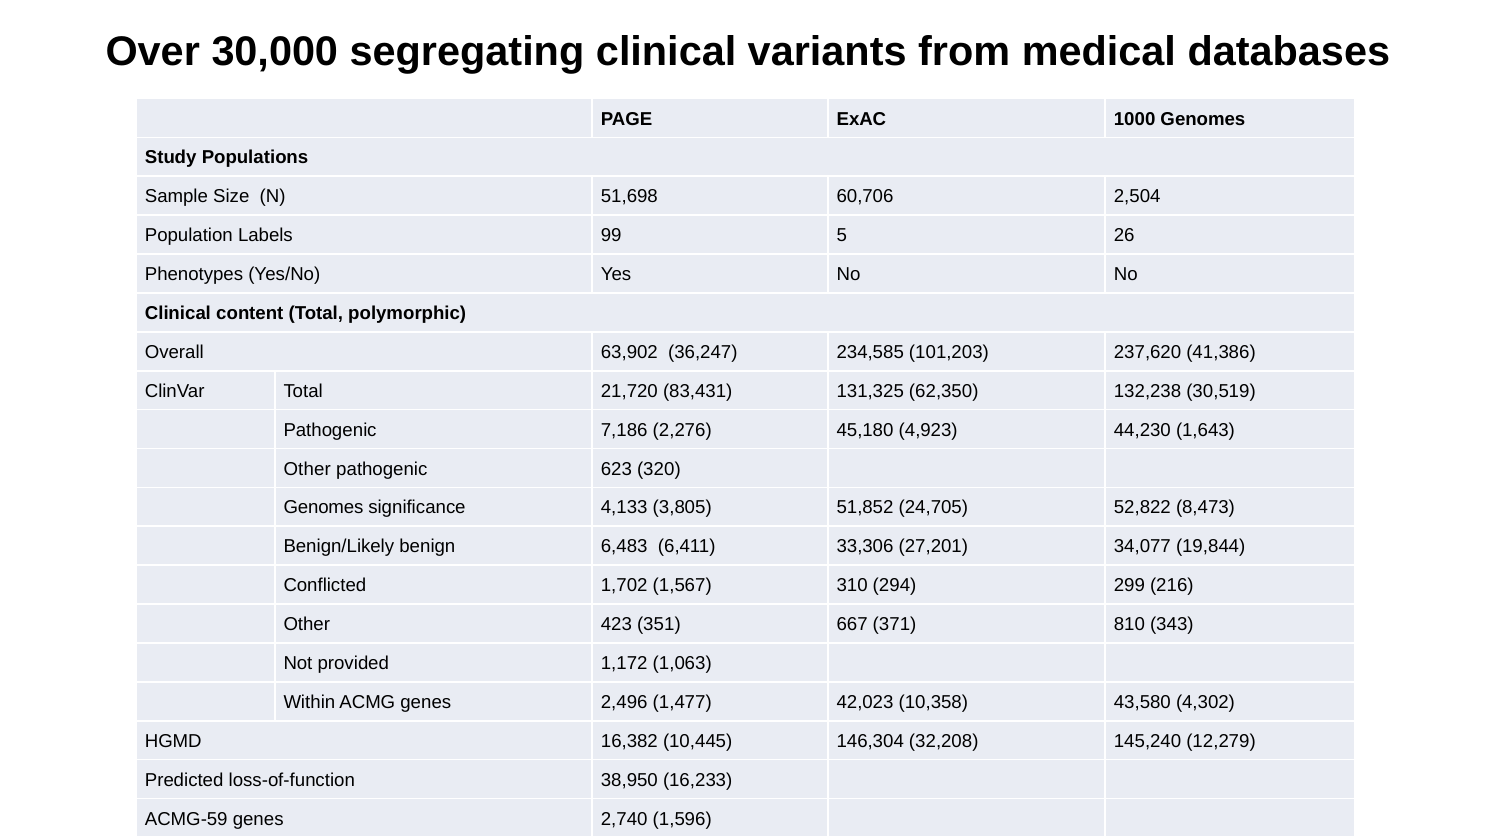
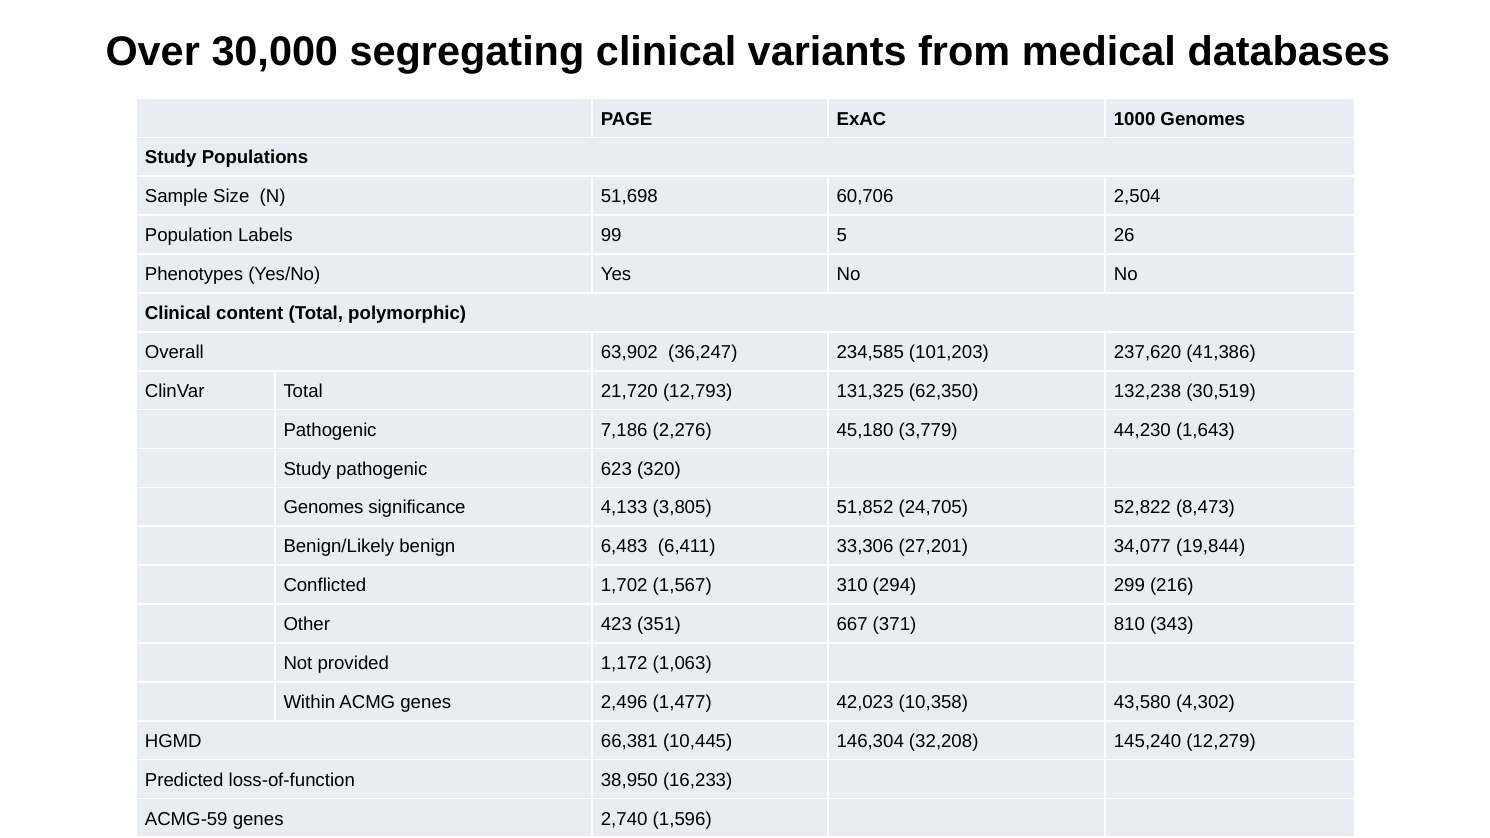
83,431: 83,431 -> 12,793 (698, 391)
4,923: 4,923 -> 3,779 (928, 430)
Other: Other -> Study (307, 469)
16,382: 16,382 -> 66,381 (629, 741)
